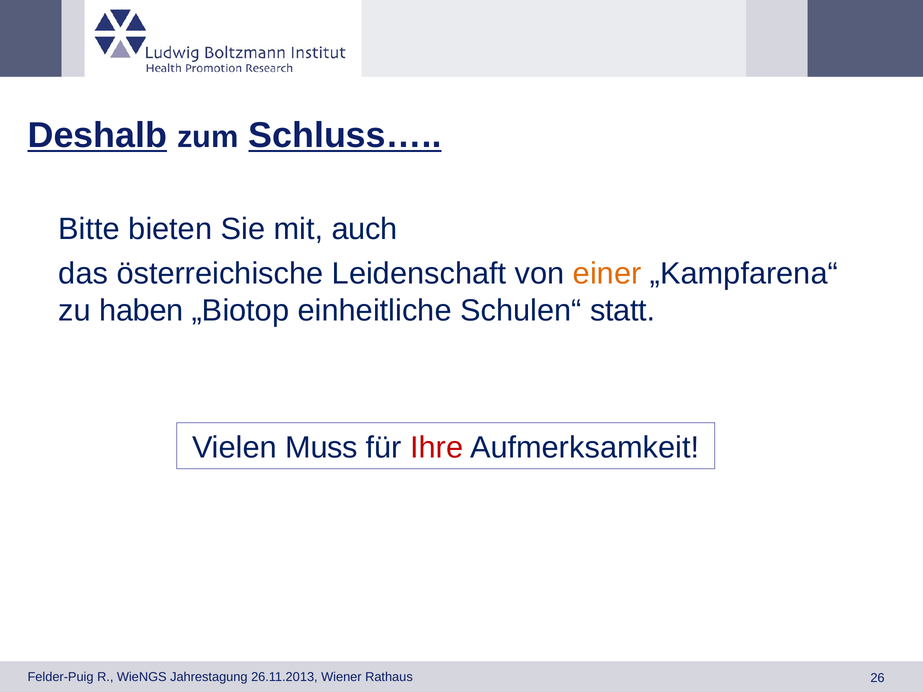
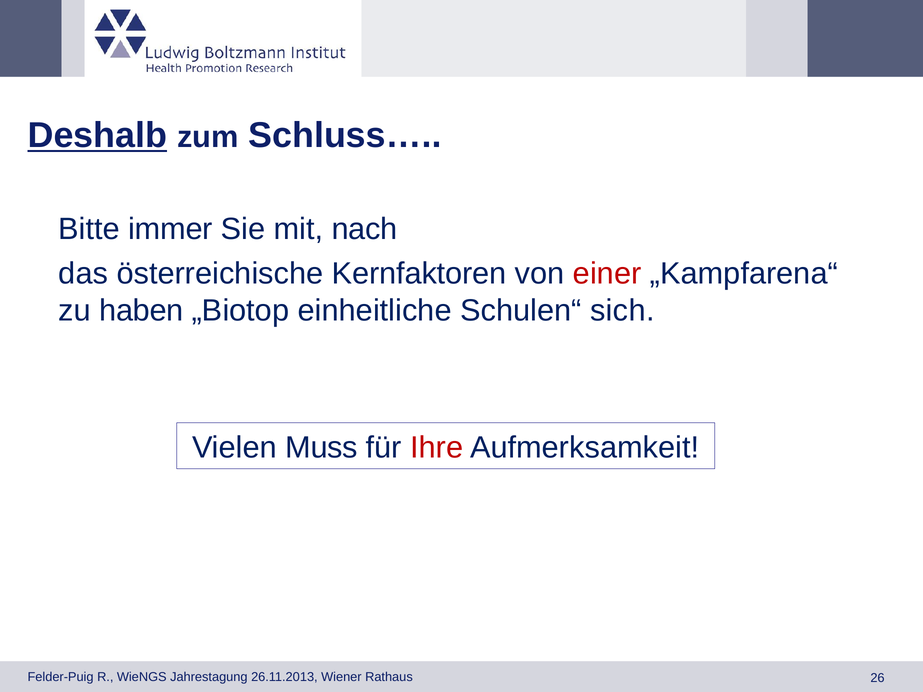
Schluss… underline: present -> none (345, 136)
bieten: bieten -> immer (170, 229)
auch: auch -> nach (364, 229)
Leidenschaft: Leidenschaft -> Kernfaktoren (419, 274)
einer colour: orange -> red (607, 274)
statt: statt -> sich (622, 311)
